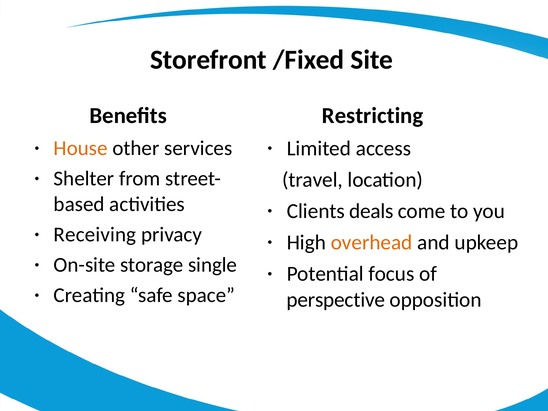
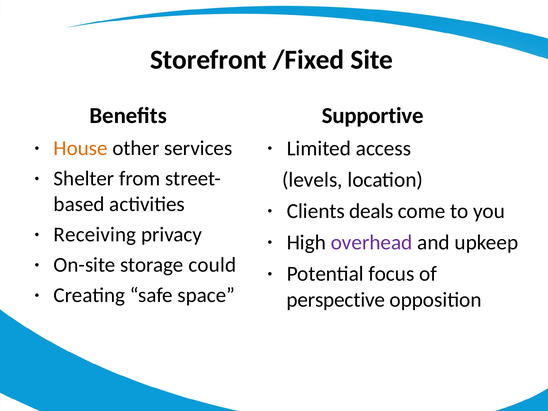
Restricting: Restricting -> Supportive (373, 116)
travel: travel -> levels (312, 180)
overhead colour: orange -> purple (372, 242)
single: single -> could (212, 265)
